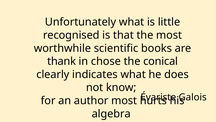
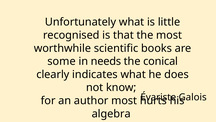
thank: thank -> some (62, 61)
chose: chose -> needs (106, 61)
